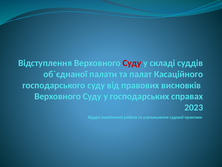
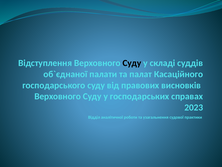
Суду colour: red -> black (132, 63)
